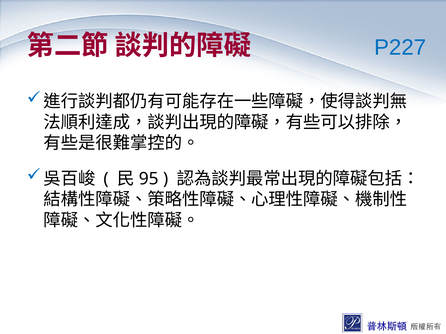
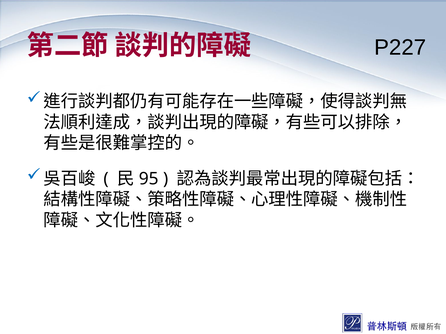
P227 colour: blue -> black (400, 47)
